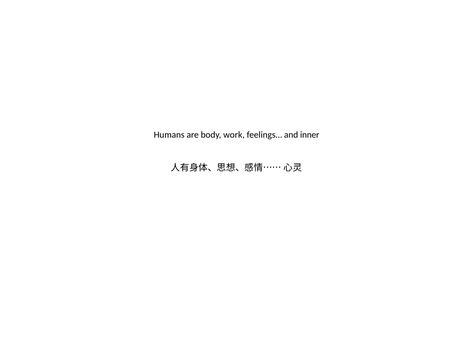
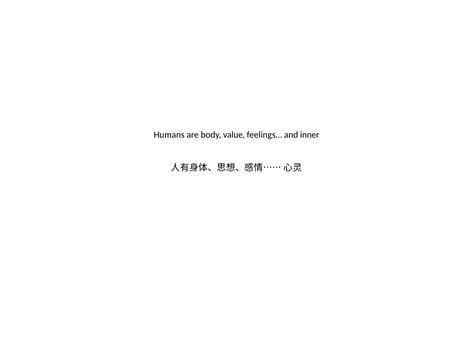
work: work -> value (234, 135)
